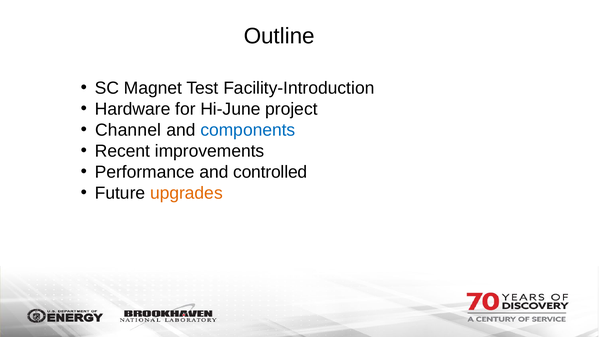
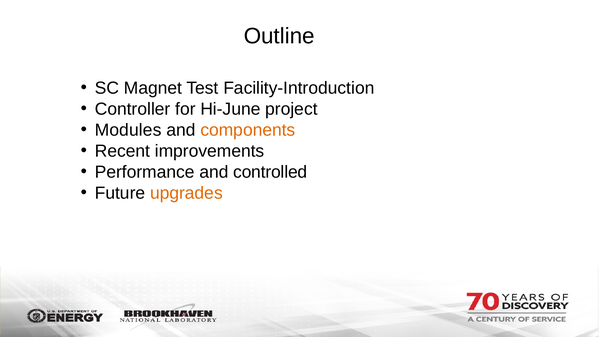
Hardware: Hardware -> Controller (133, 109)
Channel: Channel -> Modules (128, 130)
components colour: blue -> orange (248, 130)
